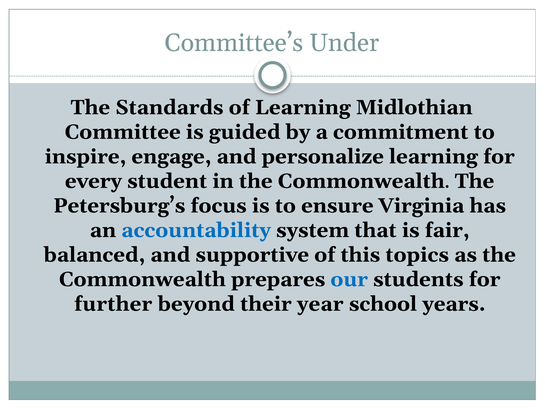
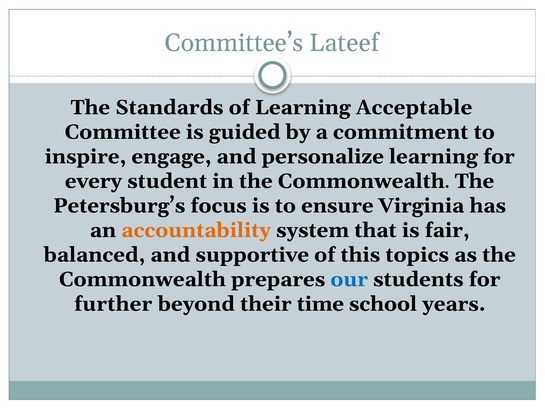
Under: Under -> Lateef (344, 43)
Midlothian: Midlothian -> Acceptable (414, 107)
accountability colour: blue -> orange (196, 230)
year: year -> time (320, 304)
